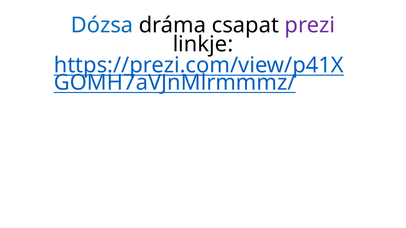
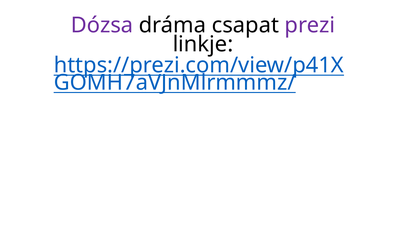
Dózsa colour: blue -> purple (102, 25)
